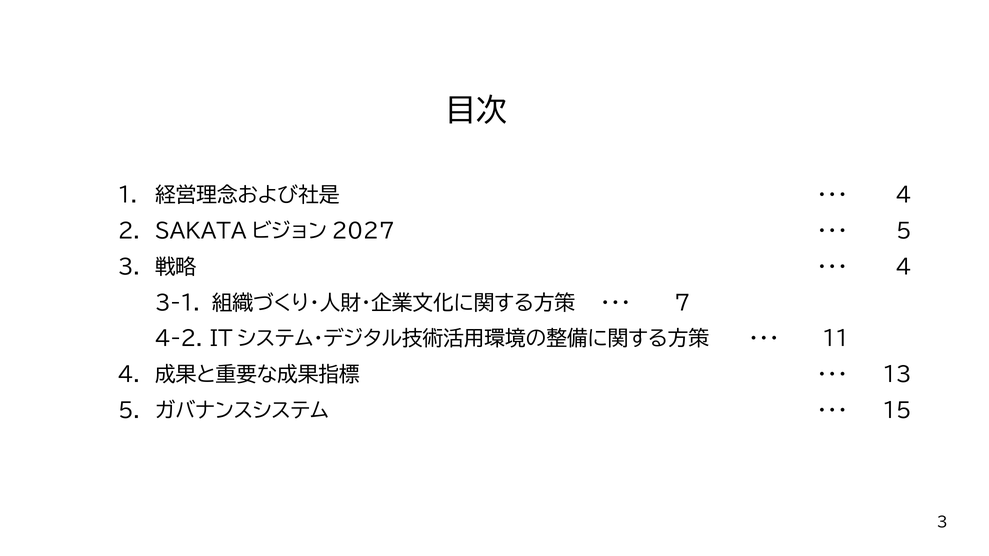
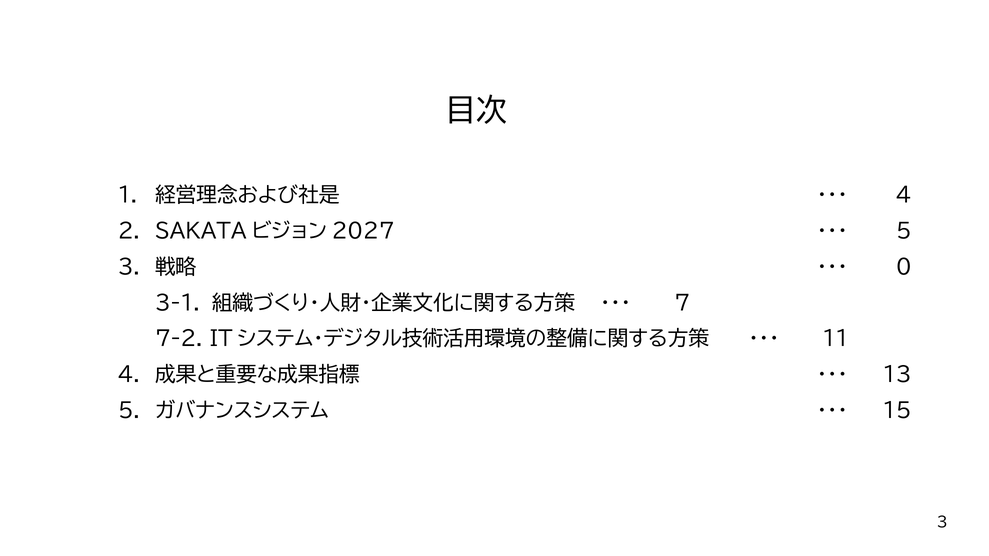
4: 4 -> 0 (904, 267)
4-2: 4-2 -> 7-2 (179, 339)
